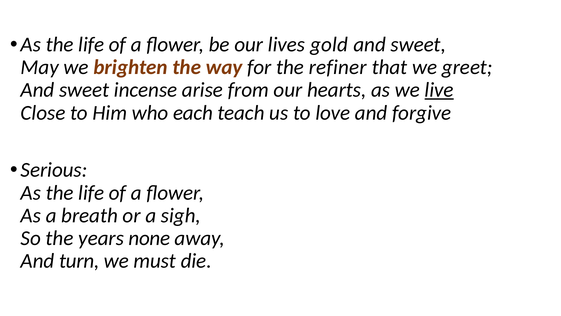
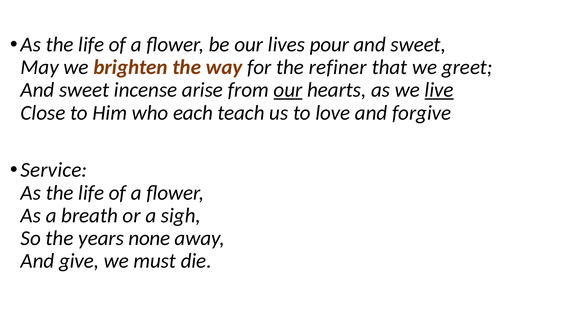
gold: gold -> pour (329, 44)
our underline: none -> present (288, 90)
Serious: Serious -> Service (54, 170)
turn: turn -> give (79, 261)
